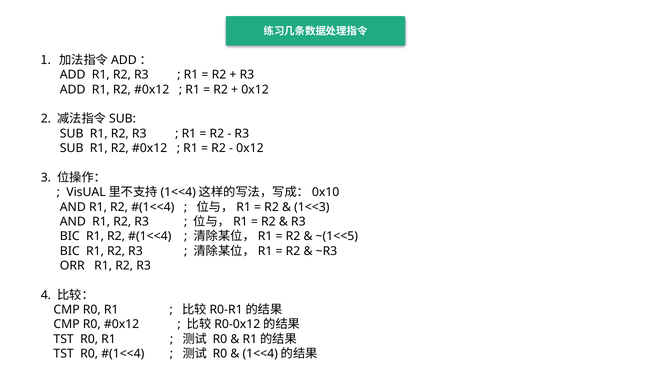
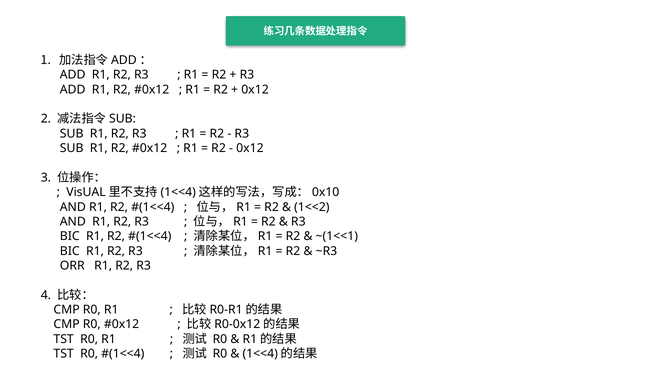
1<<3: 1<<3 -> 1<<2 (312, 207)
~(1<<5: ~(1<<5 -> ~(1<<1 (337, 237)
